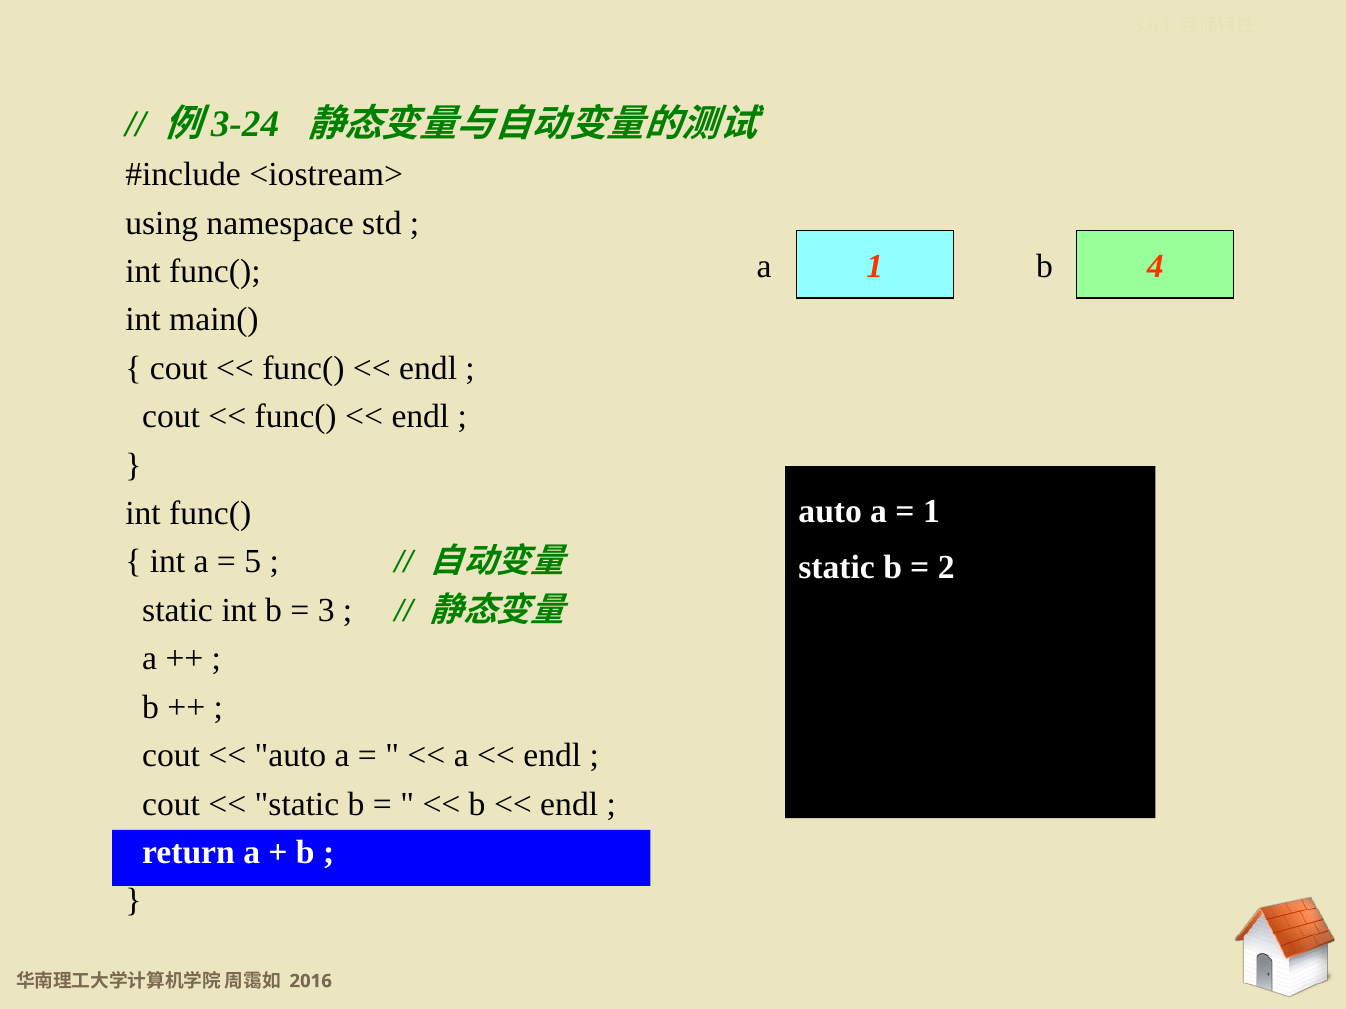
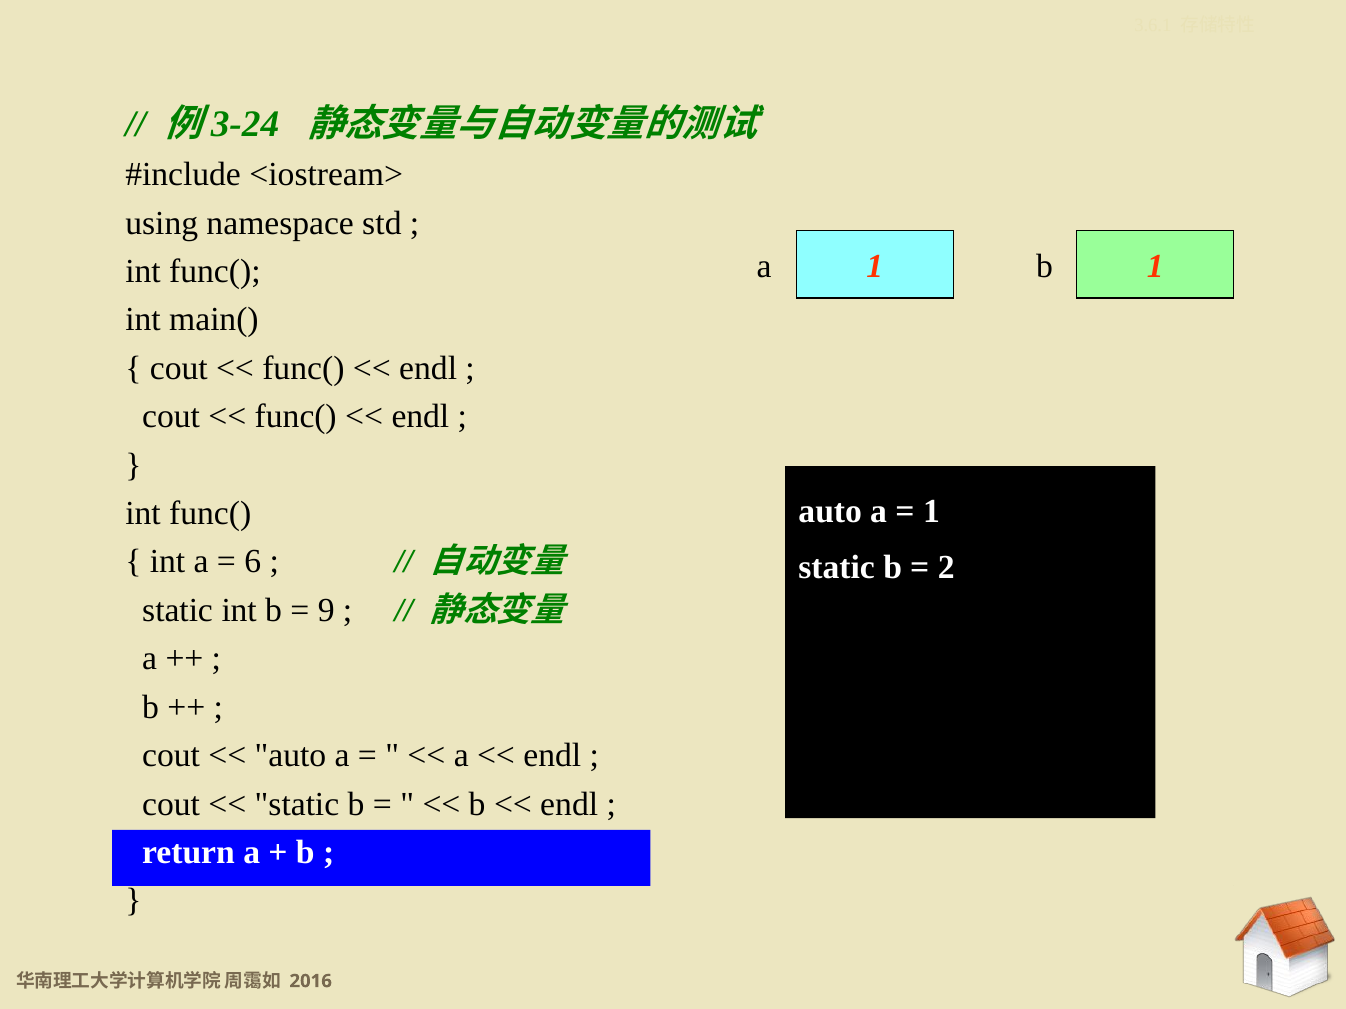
a 4: 4 -> 1 (1155, 267)
5: 5 -> 6 (253, 562)
3: 3 -> 9 (326, 611)
